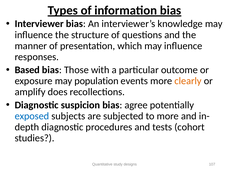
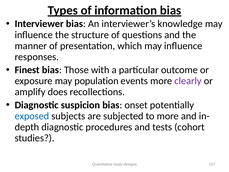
Based: Based -> Finest (27, 70)
clearly colour: orange -> purple (188, 81)
agree: agree -> onset (136, 105)
